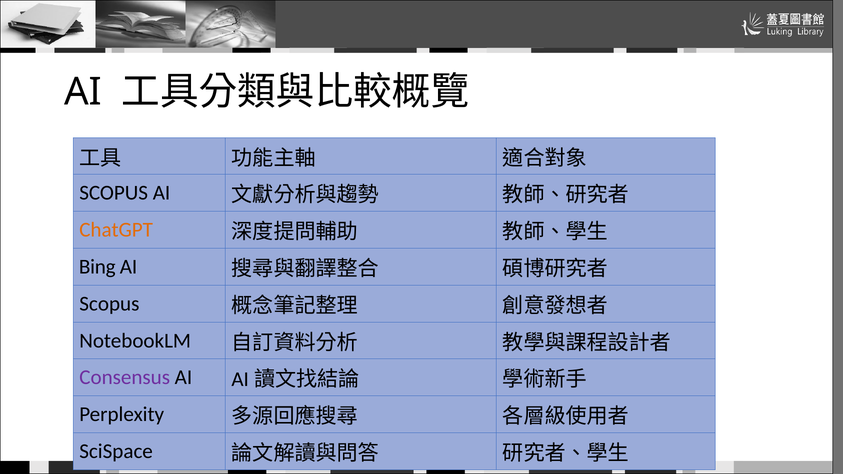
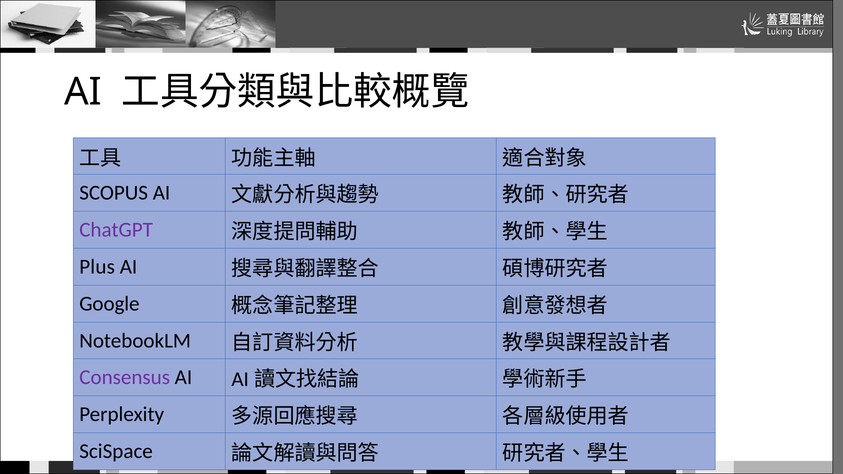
ChatGPT colour: orange -> purple (116, 230)
Bing: Bing -> Plus (97, 267)
Scopus: Scopus -> Google (109, 304)
